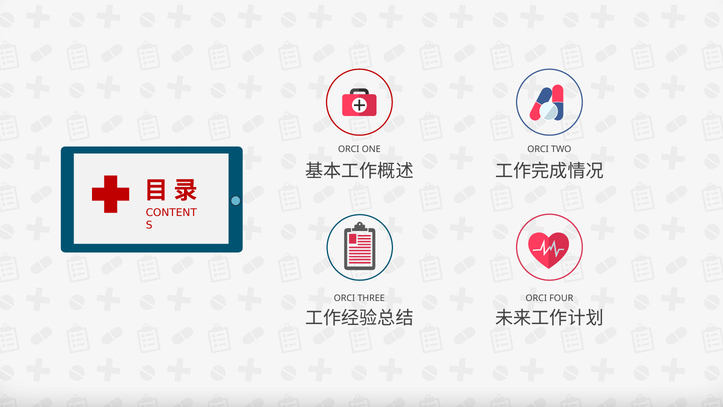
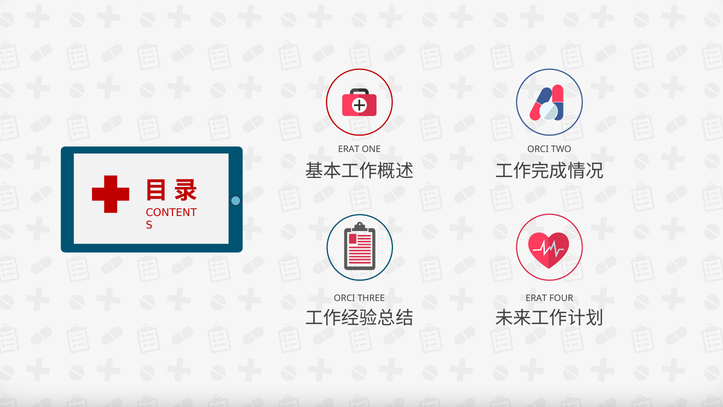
ORCI: ORCI -> ERAT (349, 149)
ORCI: ORCI -> ERAT (536, 298)
